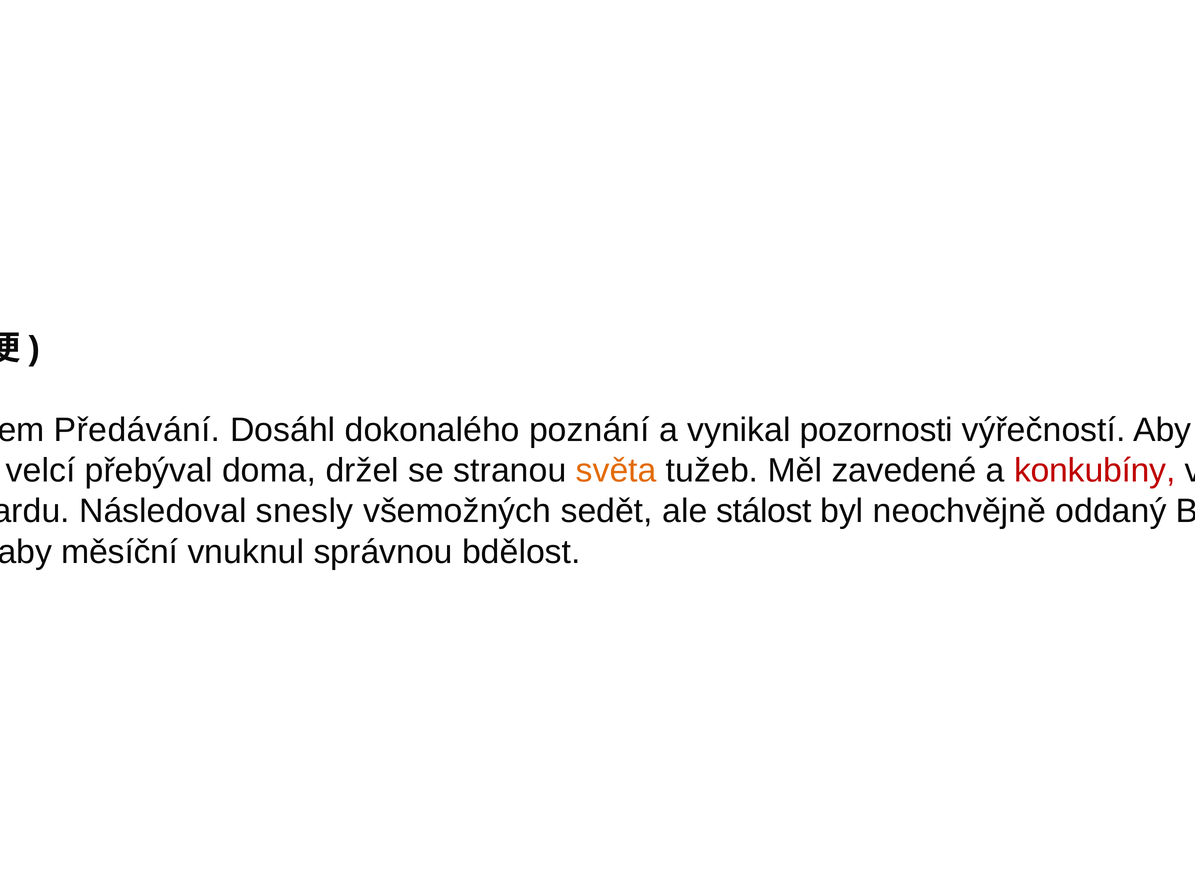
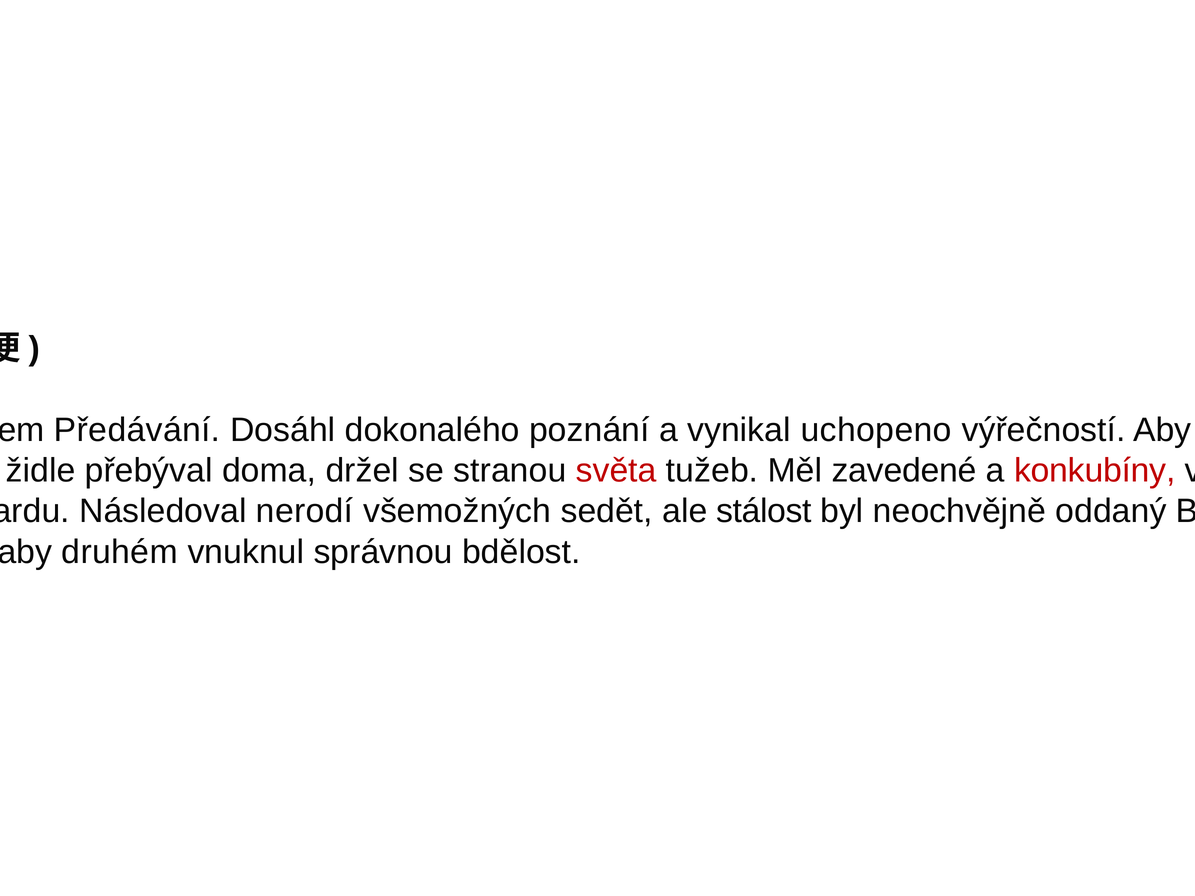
pozornosti: pozornosti -> uchopeno (876, 430)
velcí: velcí -> židle (41, 471)
světa colour: orange -> red (616, 471)
snesly: snesly -> nerodí (305, 511)
měsíční: měsíční -> druhém (120, 552)
